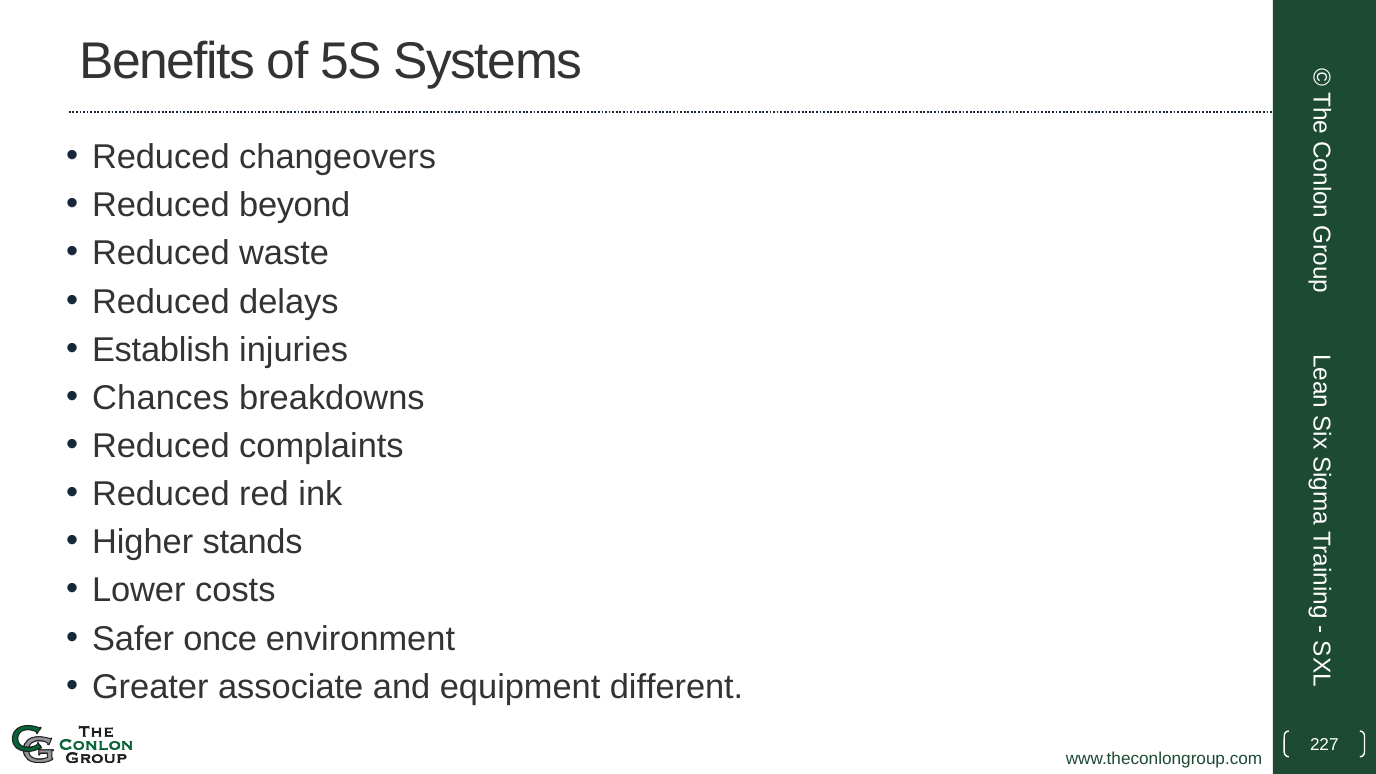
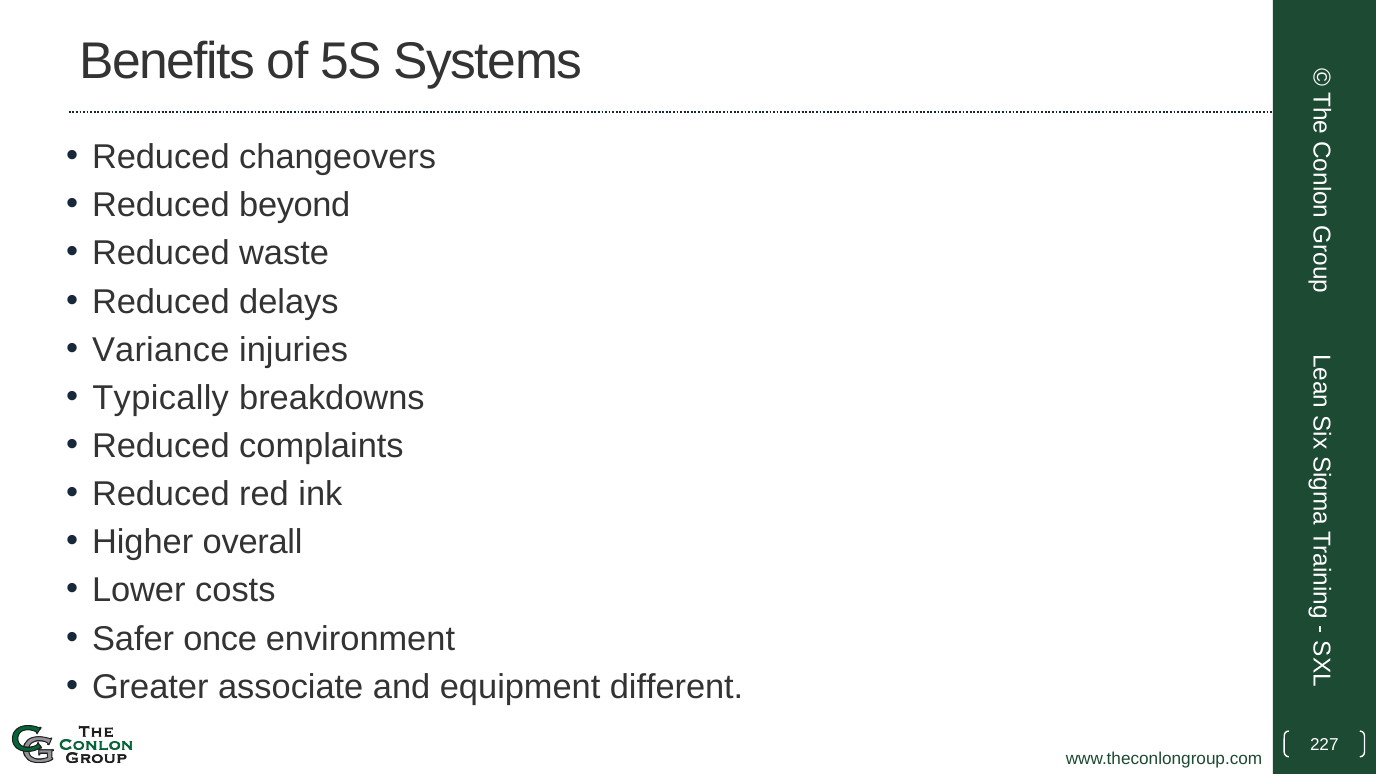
Establish: Establish -> Variance (161, 350)
Chances: Chances -> Typically (161, 398)
stands: stands -> overall (253, 542)
